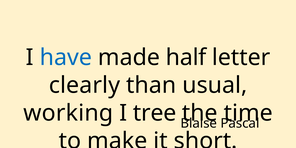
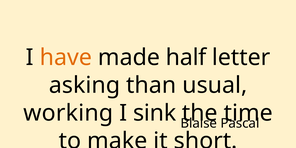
have colour: blue -> orange (66, 57)
clearly: clearly -> asking (85, 85)
tree: tree -> sink (155, 113)
